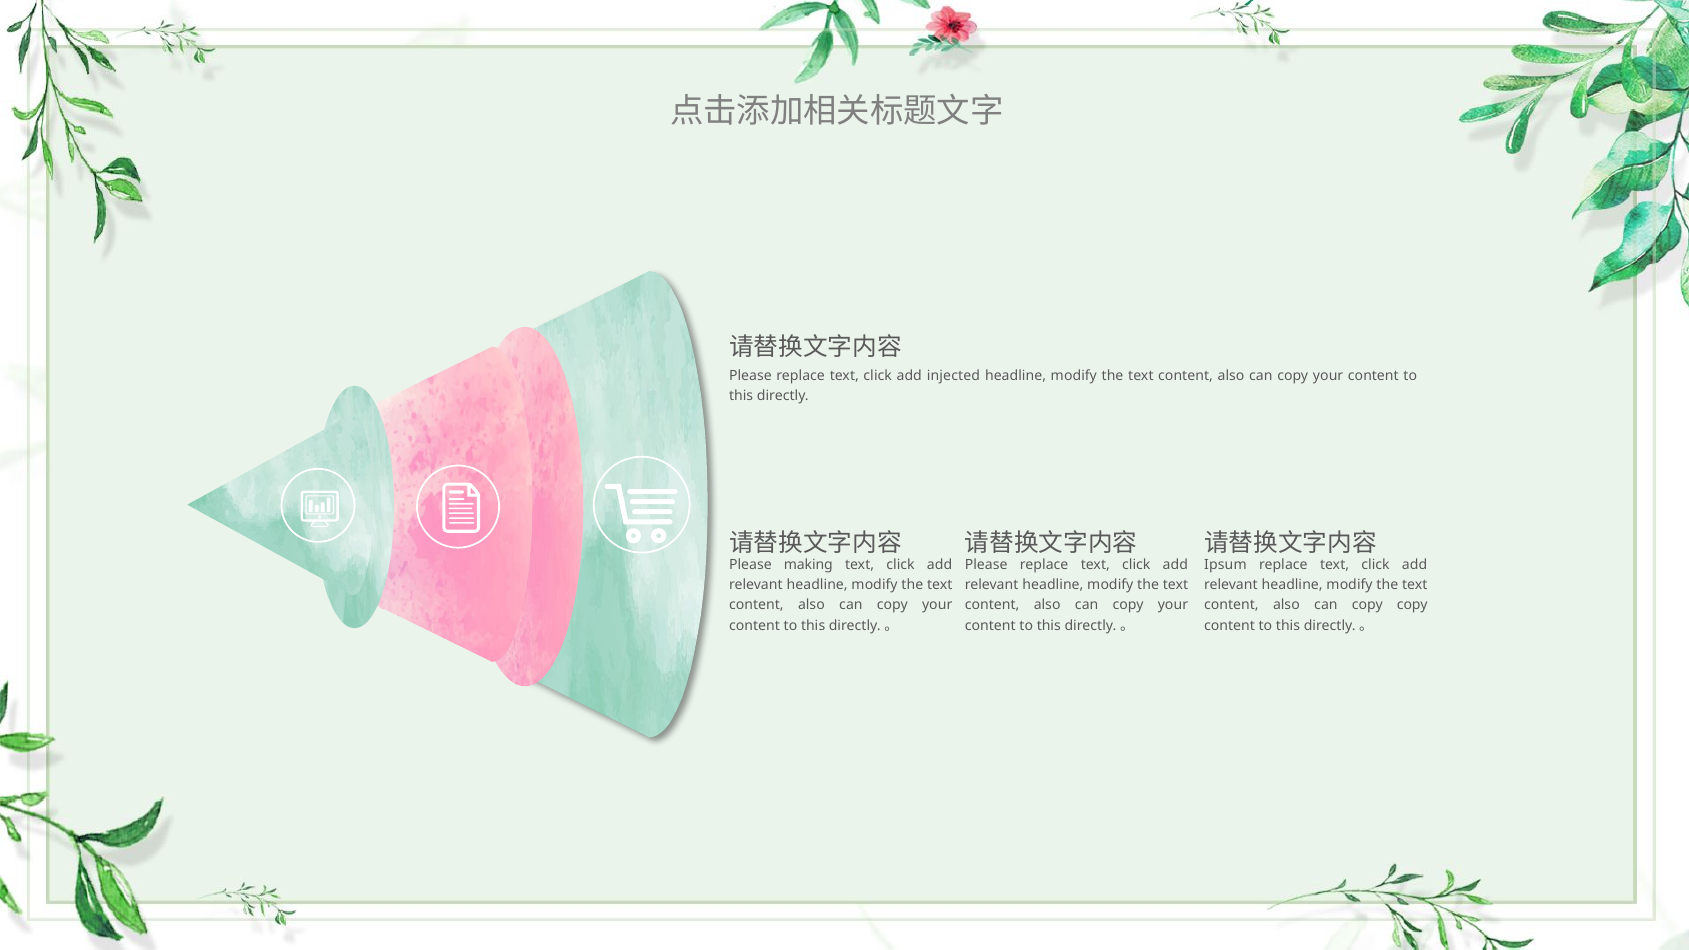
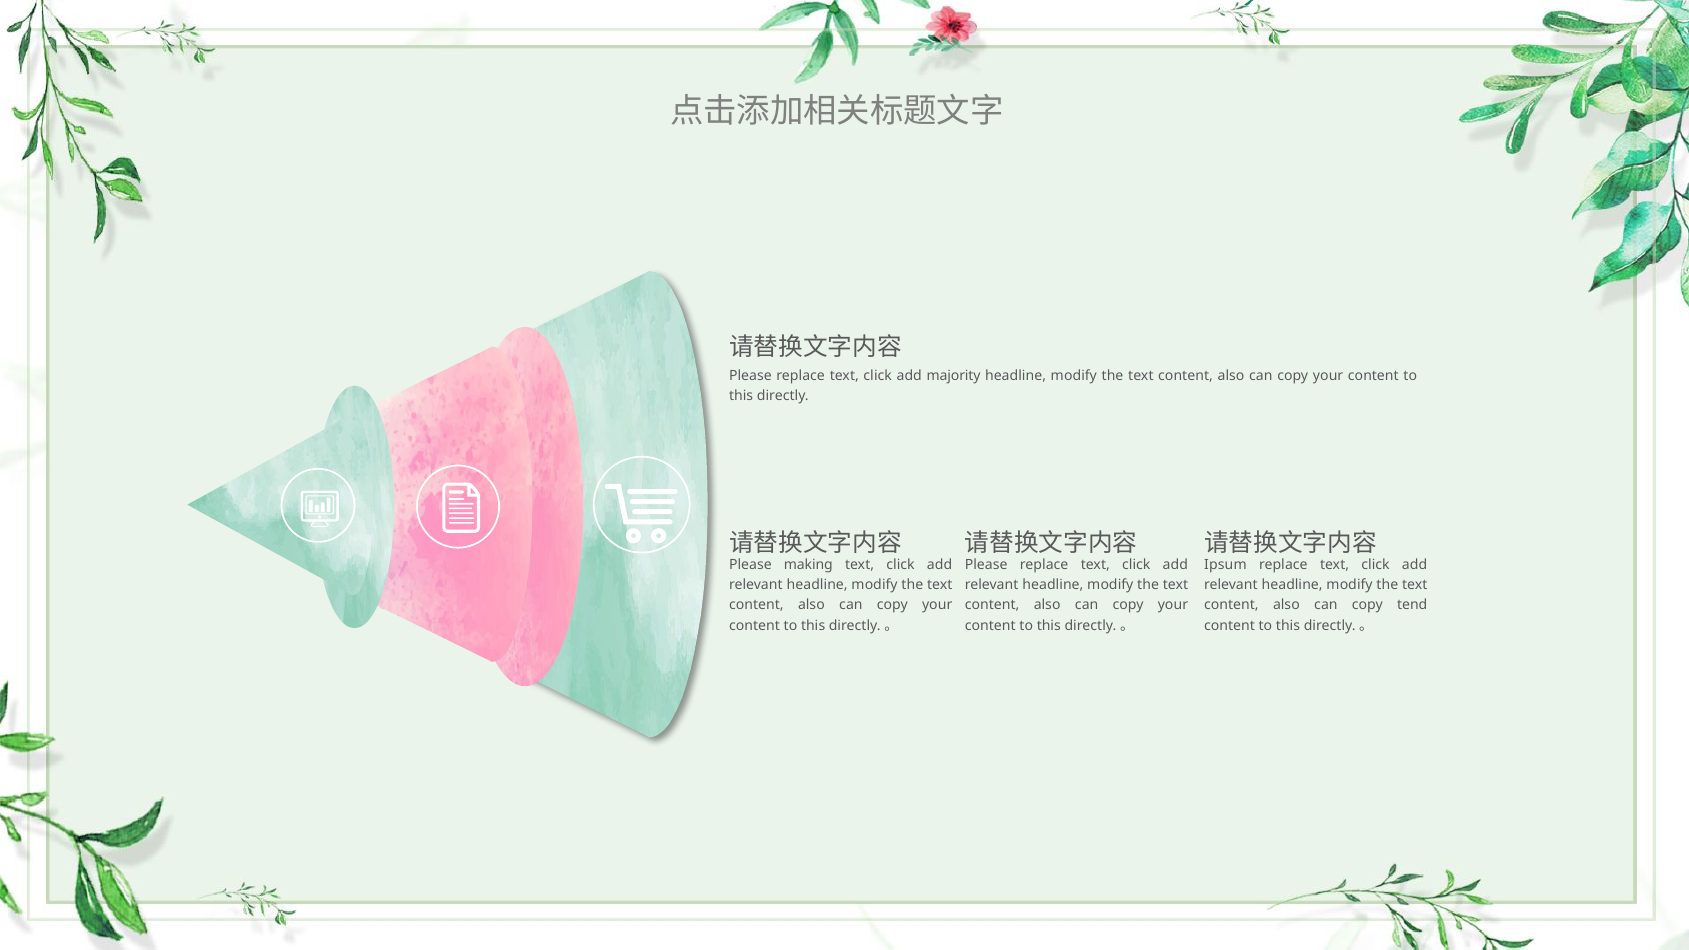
injected: injected -> majority (954, 376)
copy copy: copy -> tend (1412, 605)
